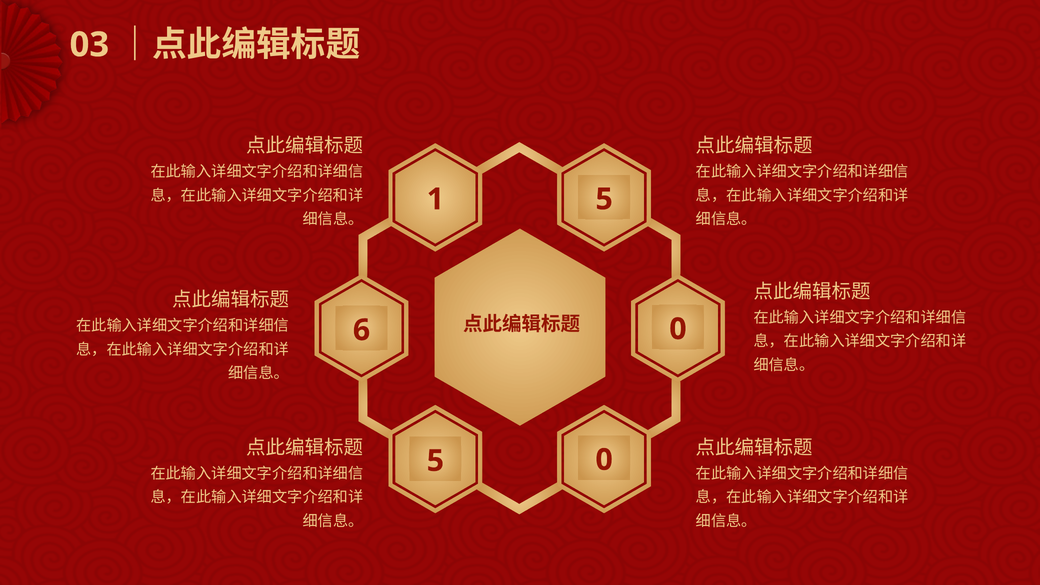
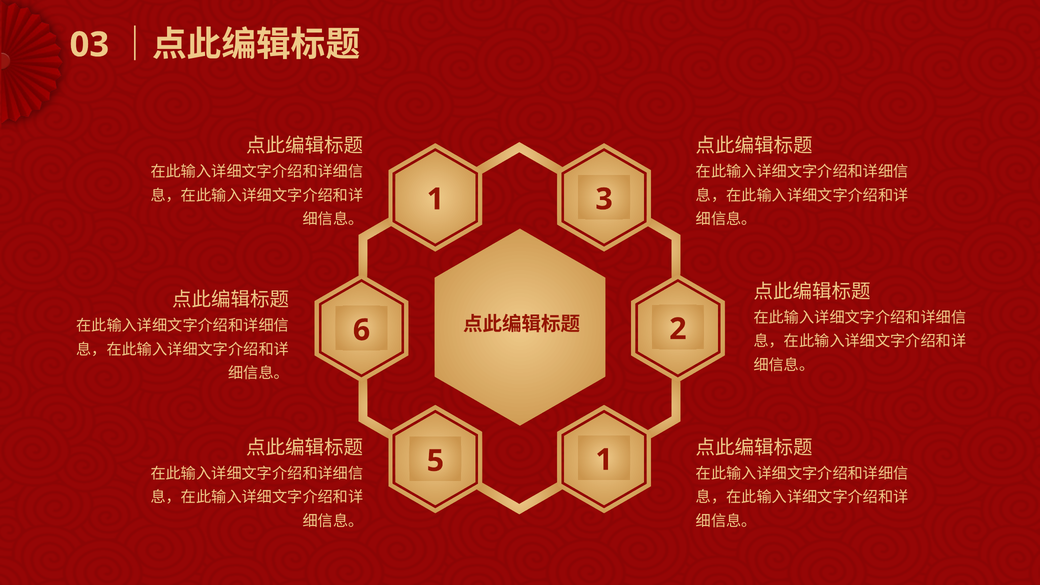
1 5: 5 -> 3 (604, 199)
6 0: 0 -> 2 (678, 329)
5 0: 0 -> 1 (604, 460)
